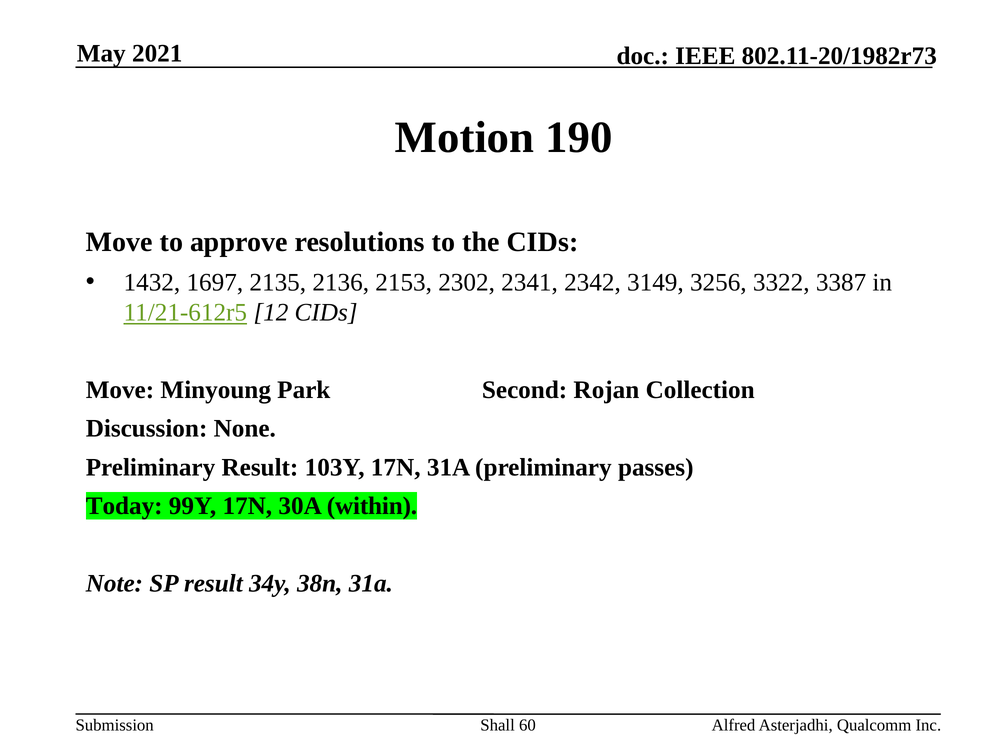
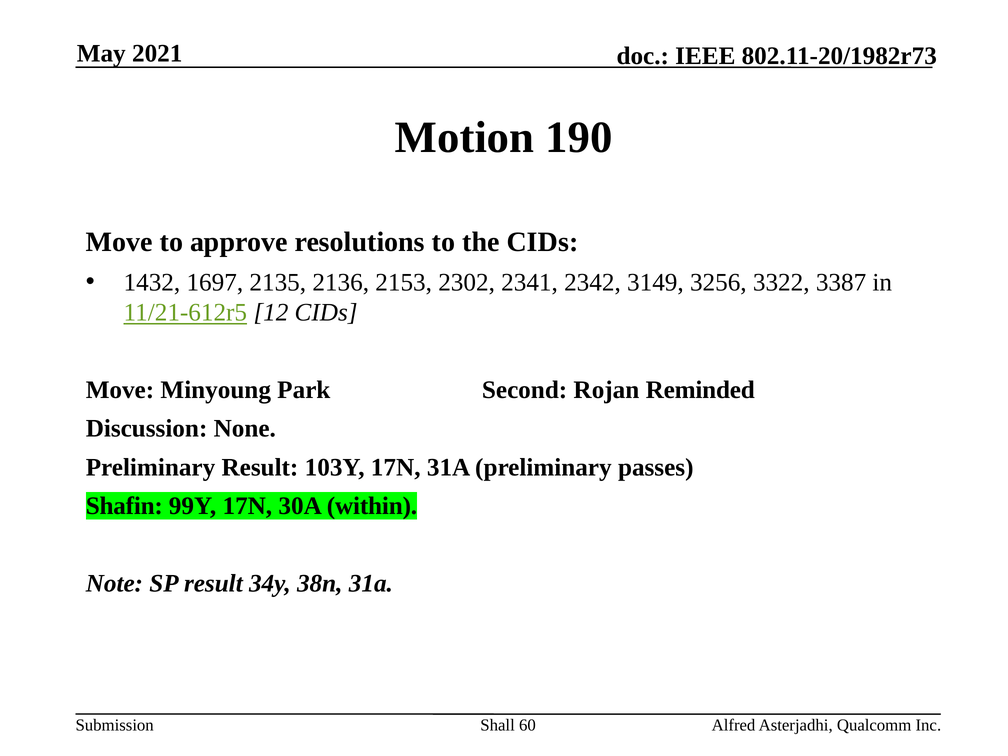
Collection: Collection -> Reminded (700, 390)
Today: Today -> Shafin (124, 506)
